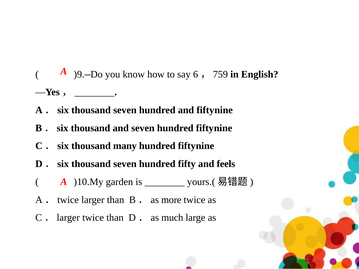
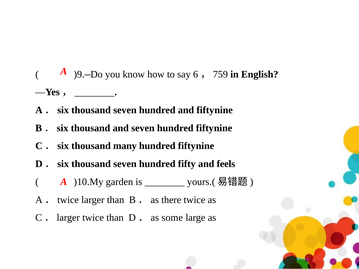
more: more -> there (171, 200)
much: much -> some (172, 218)
